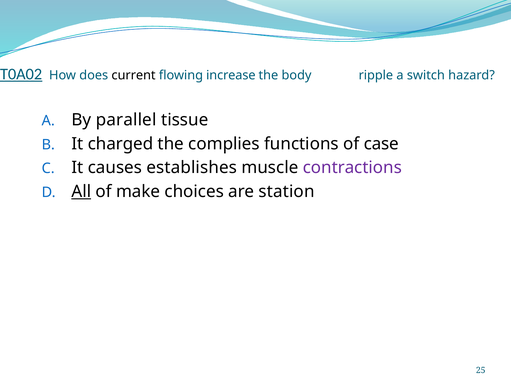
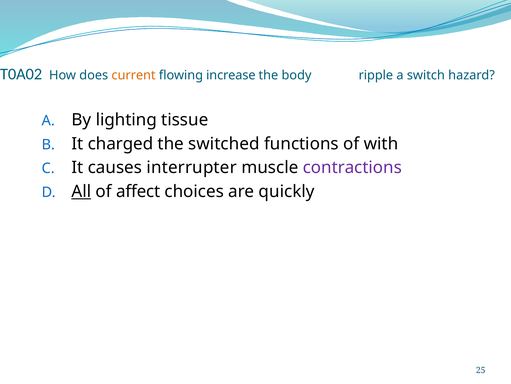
T0A02 underline: present -> none (21, 74)
current colour: black -> orange (134, 75)
parallel: parallel -> lighting (126, 120)
complies: complies -> switched (224, 144)
case: case -> with (381, 144)
establishes: establishes -> interrupter (192, 167)
make: make -> affect (138, 191)
station: station -> quickly (287, 191)
